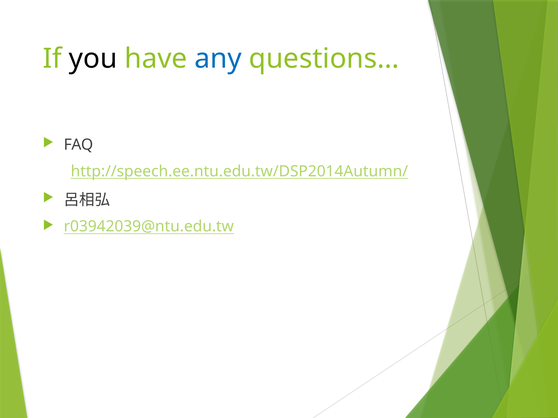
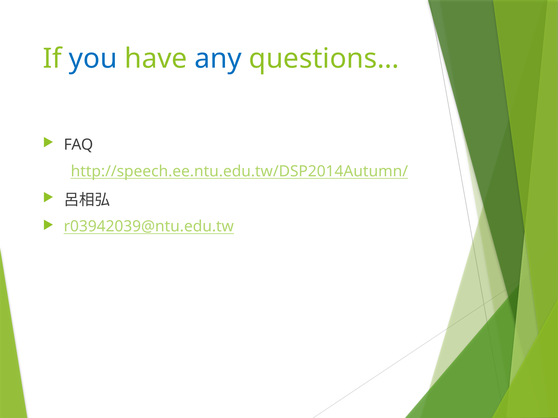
you colour: black -> blue (93, 59)
